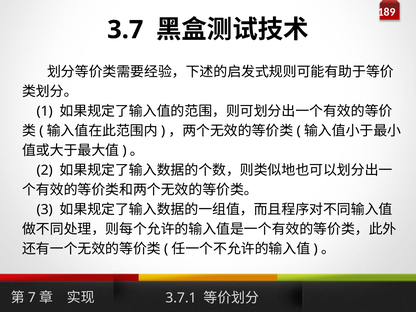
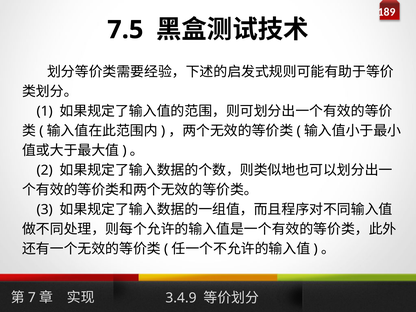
3.7: 3.7 -> 7.5 (125, 30)
3.7.1: 3.7.1 -> 3.4.9 (181, 298)
